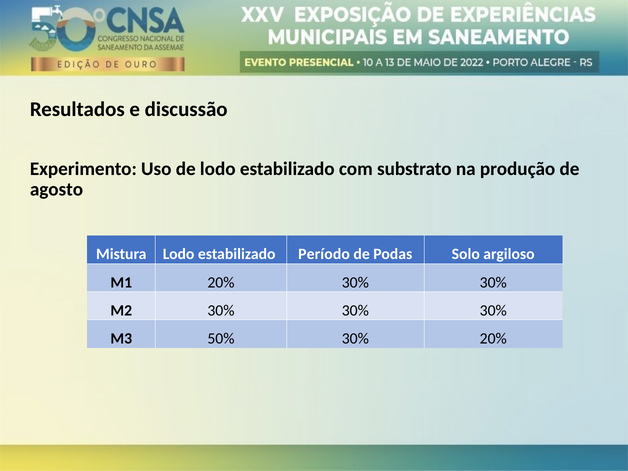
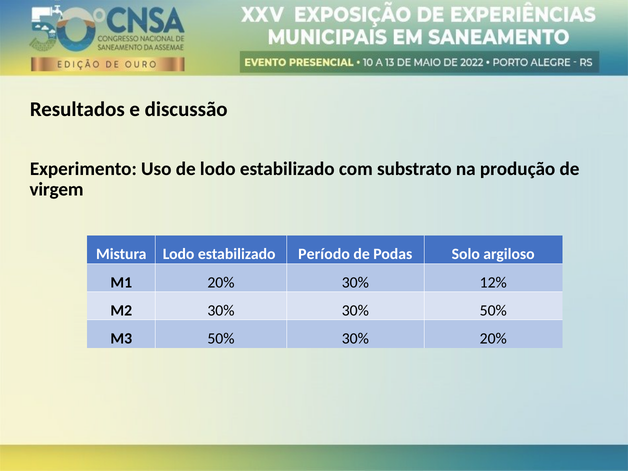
agosto: agosto -> virgem (57, 190)
20% 30% 30%: 30% -> 12% (493, 282)
30% 30% 30%: 30% -> 50% (493, 310)
